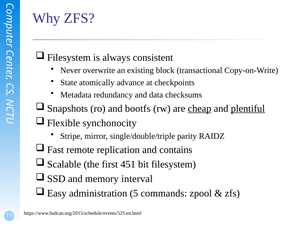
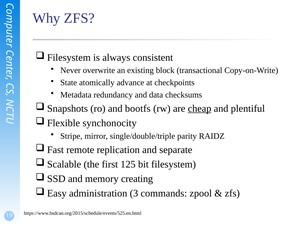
plentiful underline: present -> none (248, 109)
contains: contains -> separate (176, 150)
451: 451 -> 125 (128, 165)
interval: interval -> creating (137, 179)
5: 5 -> 3 (134, 194)
